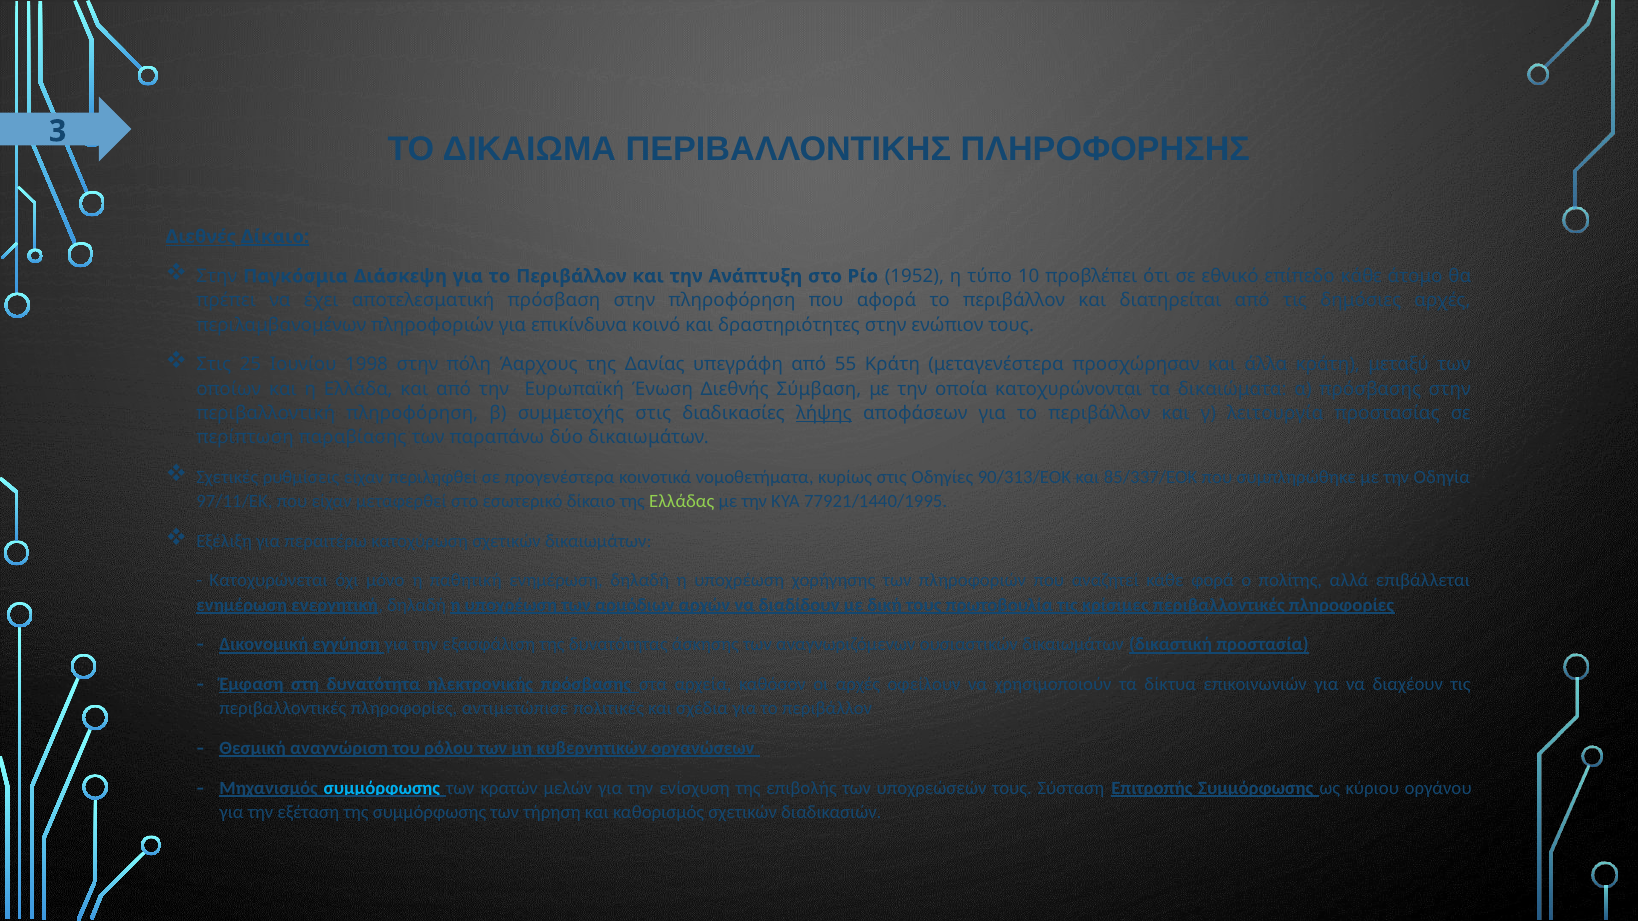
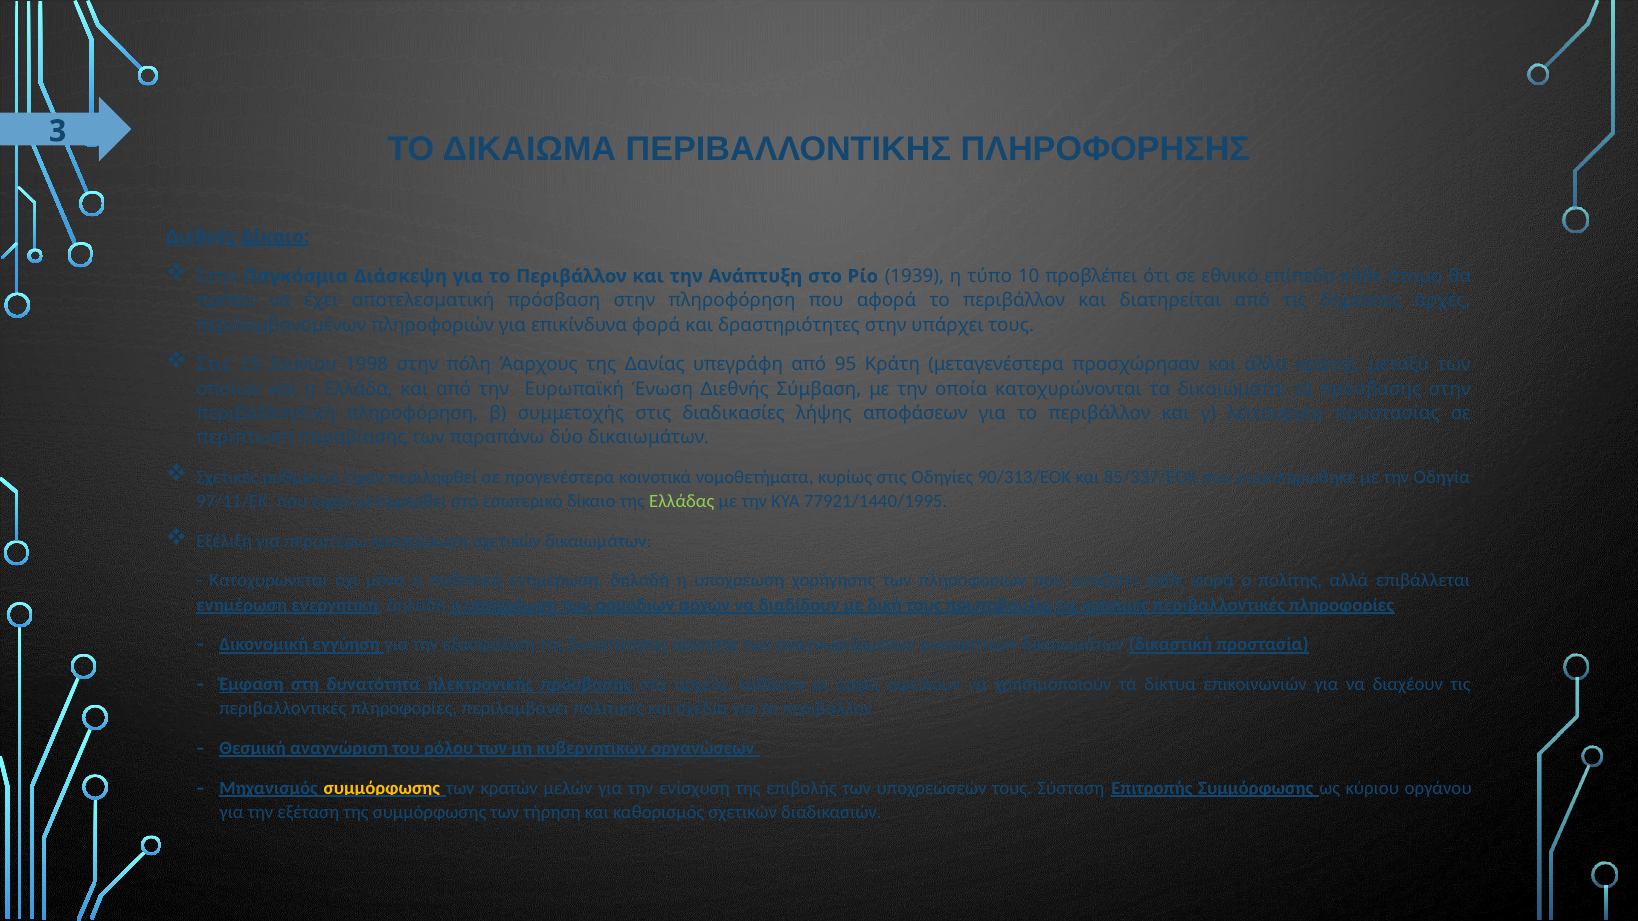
1952: 1952 -> 1939 (914, 276)
επικίνδυνα κοινό: κοινό -> φορά (656, 325)
ενώπιον: ενώπιον -> υπάρχει (947, 325)
55: 55 -> 95 (846, 365)
λήψης underline: present -> none (824, 413)
αντιμετώπισε: αντιμετώπισε -> περιλαμβάνει (515, 709)
συμμόρφωσης colour: light blue -> yellow (382, 788)
